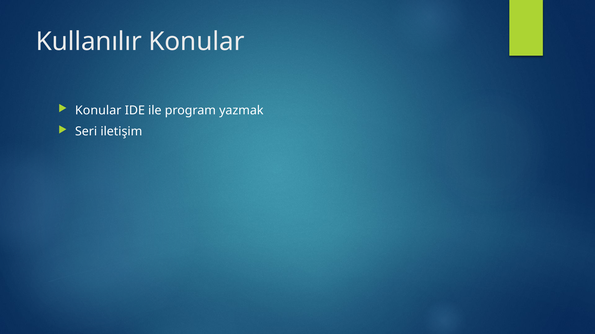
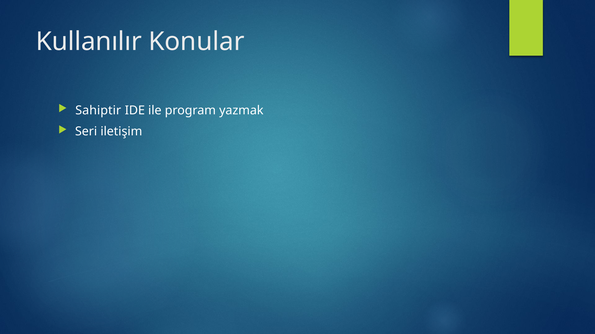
Konular: Konular -> Sahiptir (98, 111)
